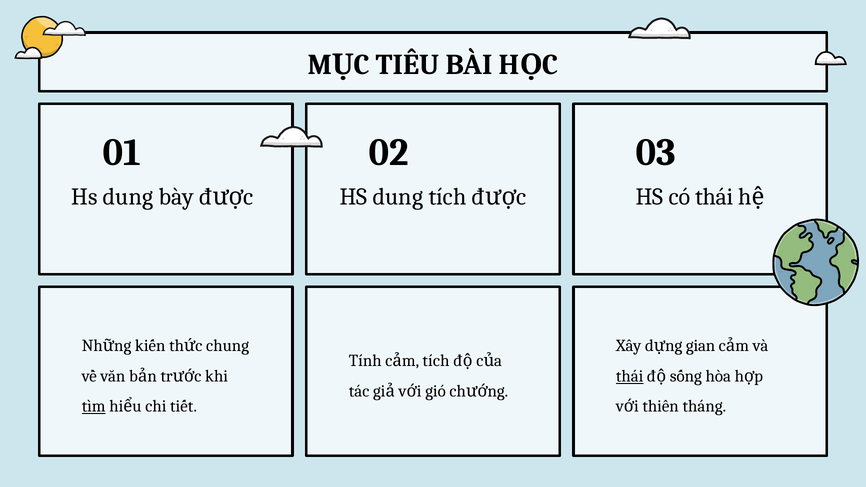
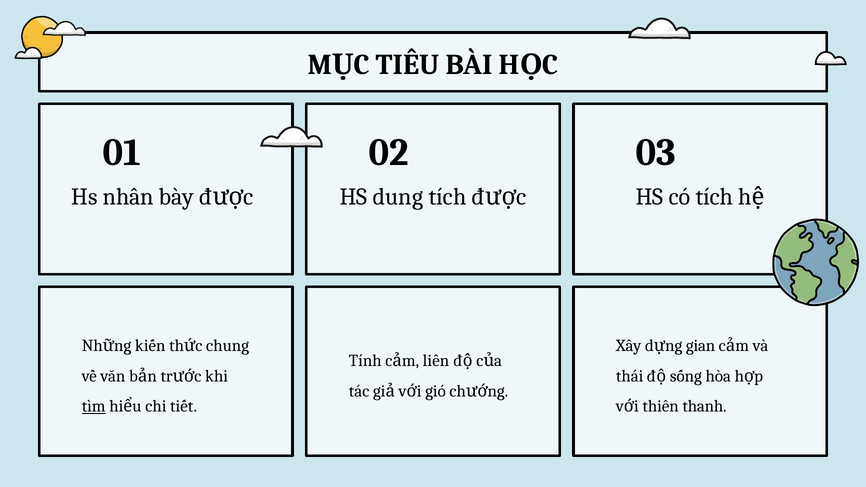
dung: dung -> nhân (128, 197)
có thái: thái -> tích (714, 197)
tích: tích -> liên (436, 361)
thái underline: present -> none (630, 376)
tháng: tháng -> thanh (705, 407)
